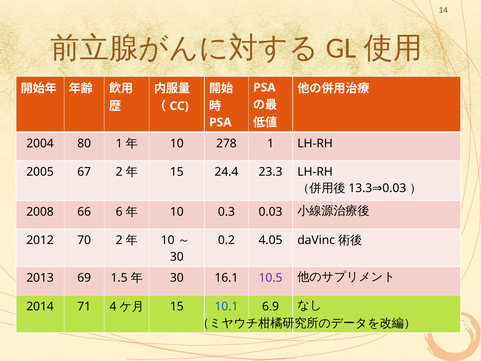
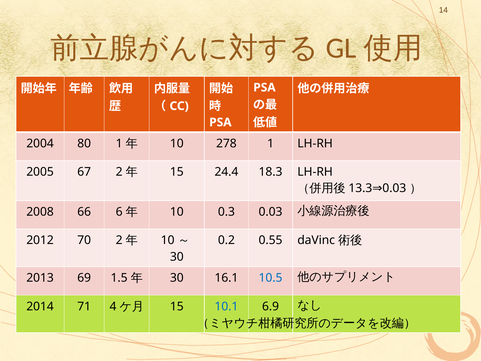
23.3: 23.3 -> 18.3 (271, 172)
4.05: 4.05 -> 0.55 (271, 240)
10.5 colour: purple -> blue (271, 278)
